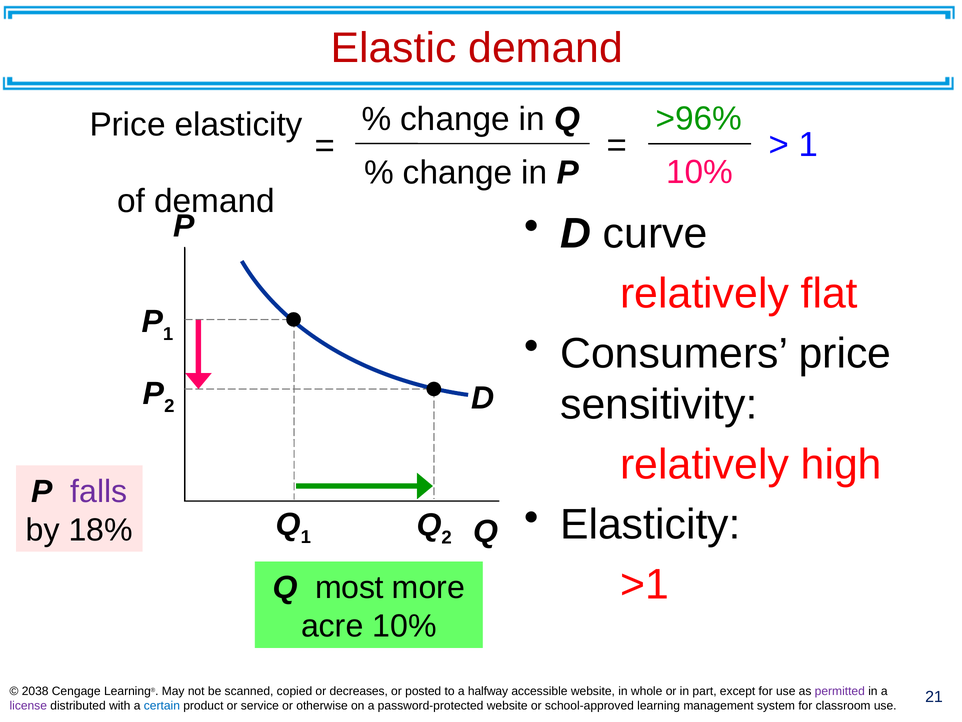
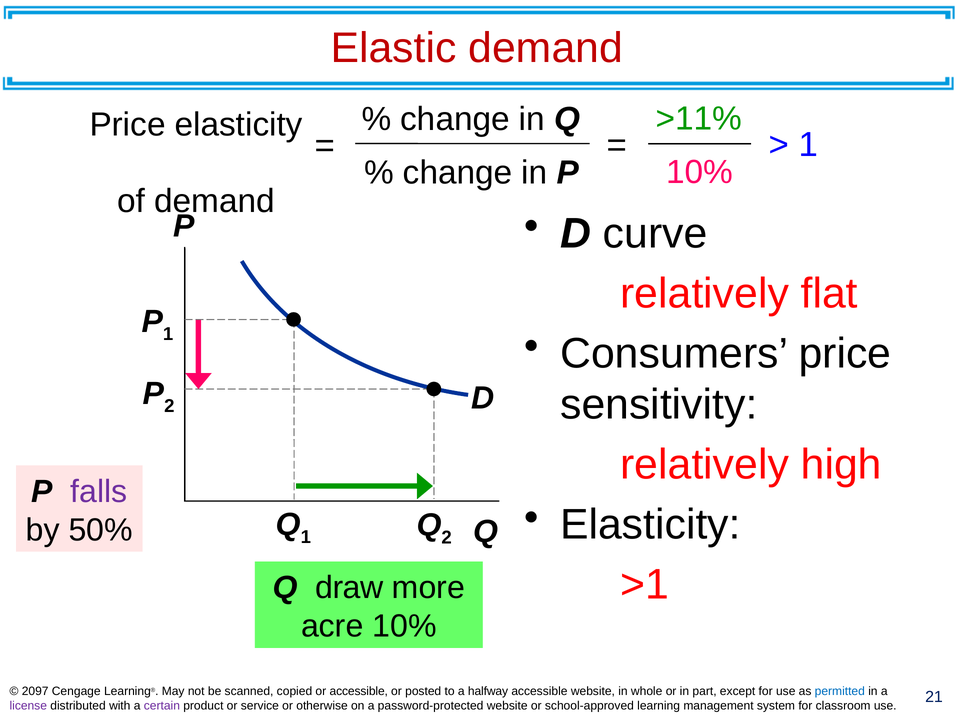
>96%: >96% -> >11% (699, 119)
18%: 18% -> 50% (101, 530)
most: most -> draw (349, 587)
2038: 2038 -> 2097 (35, 691)
or decreases: decreases -> accessible (359, 691)
permitted colour: purple -> blue (840, 691)
certain colour: blue -> purple (162, 705)
